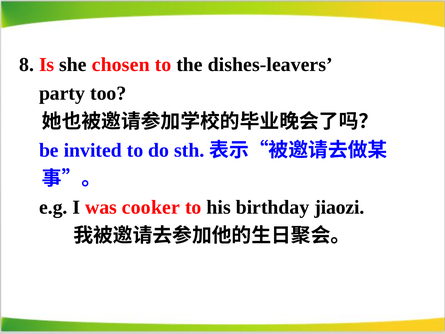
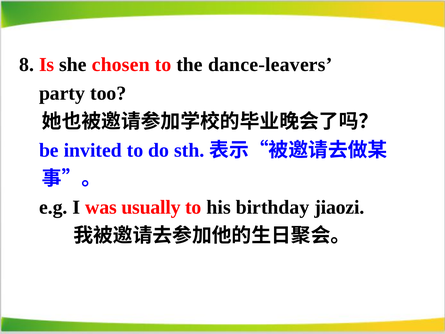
dishes-leavers: dishes-leavers -> dance-leavers (270, 65)
cooker: cooker -> usually (151, 207)
